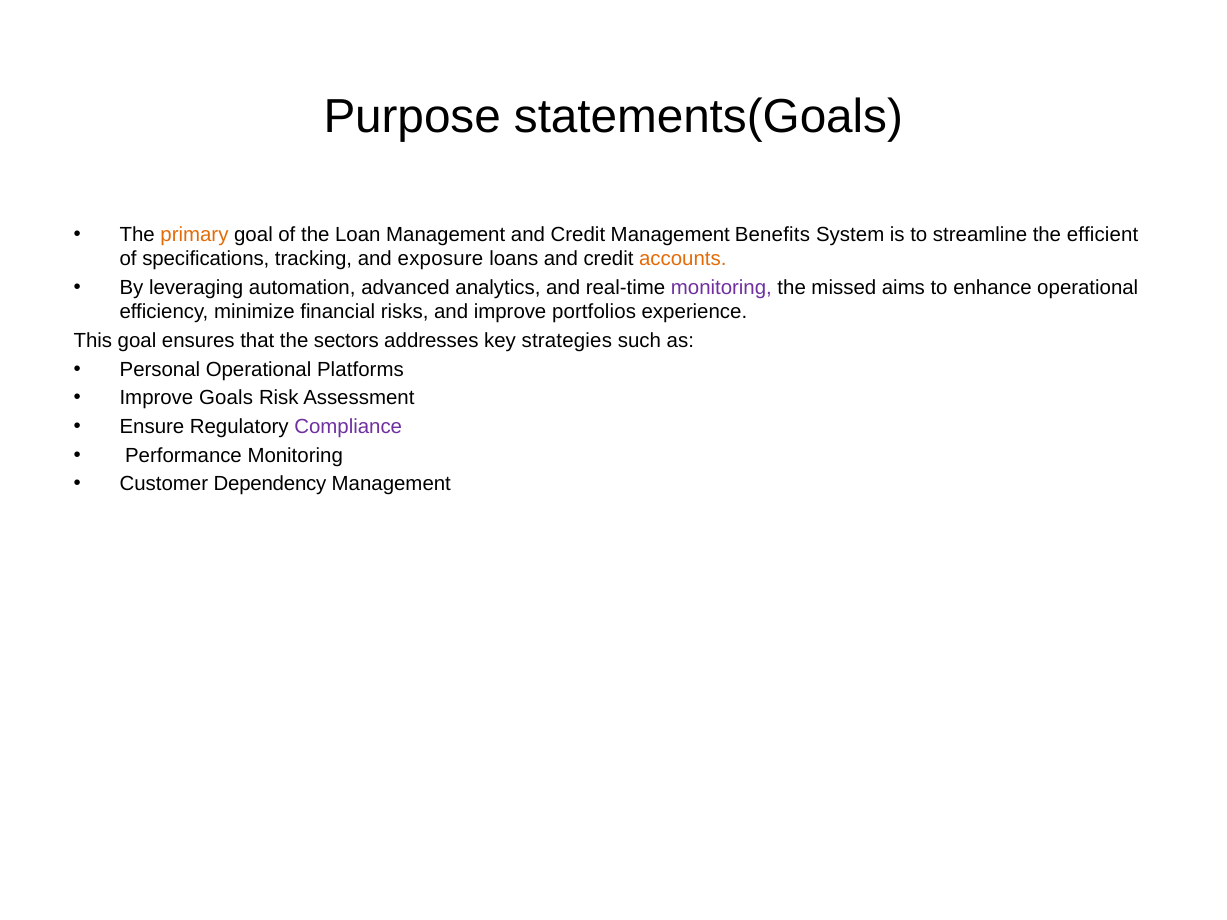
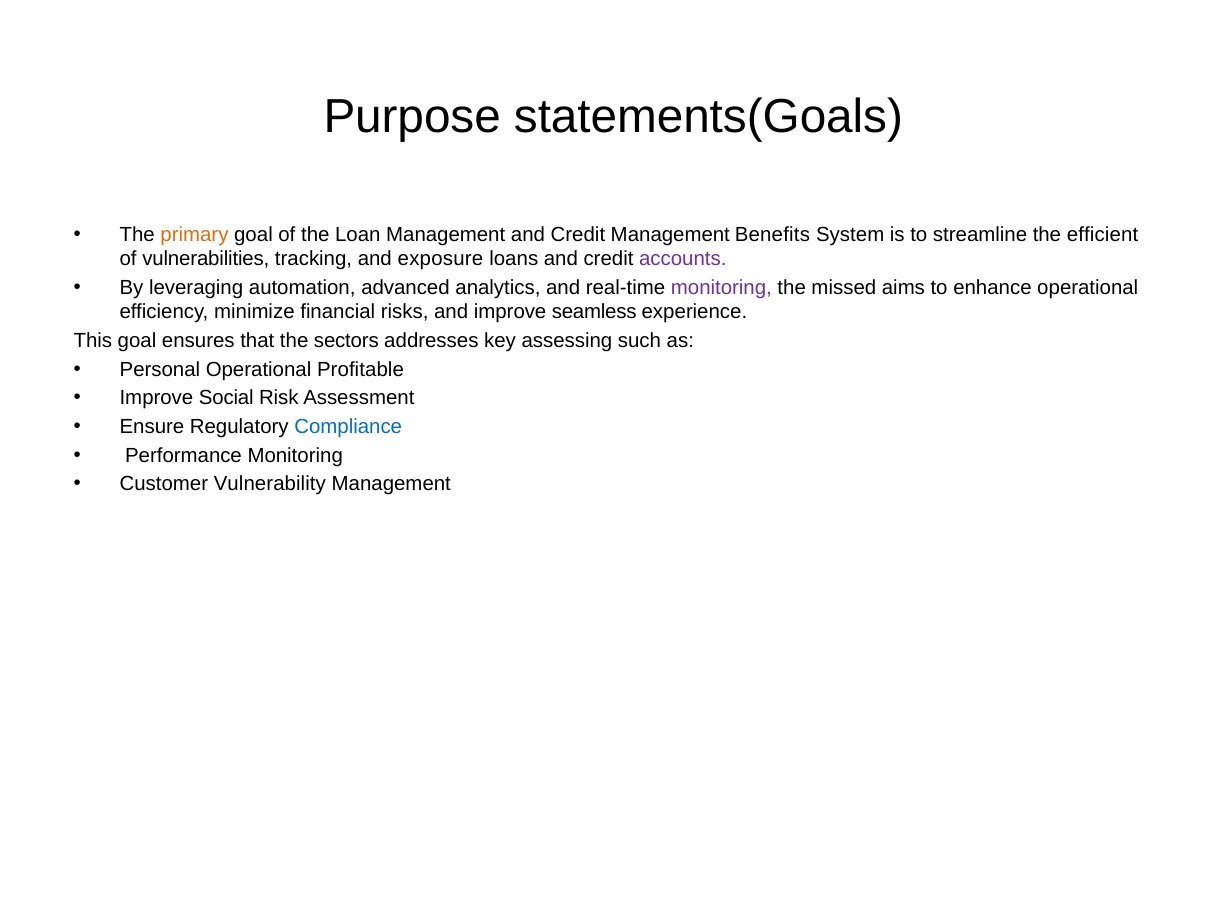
specifications: specifications -> vulnerabilities (206, 259)
accounts colour: orange -> purple (683, 259)
portfolios: portfolios -> seamless (594, 312)
strategies: strategies -> assessing (567, 341)
Platforms: Platforms -> Profitable (360, 370)
Goals: Goals -> Social (226, 398)
Compliance colour: purple -> blue (348, 427)
Dependency: Dependency -> Vulnerability (270, 484)
